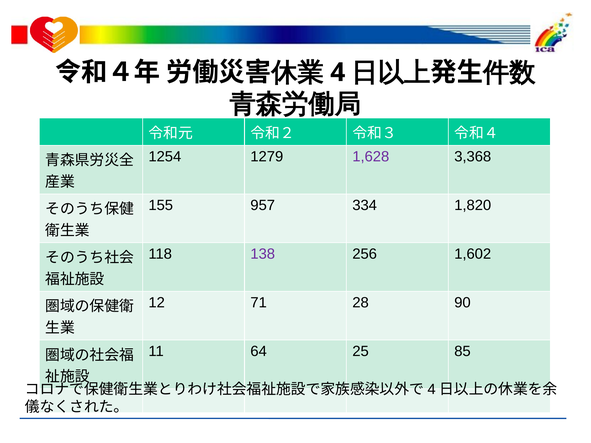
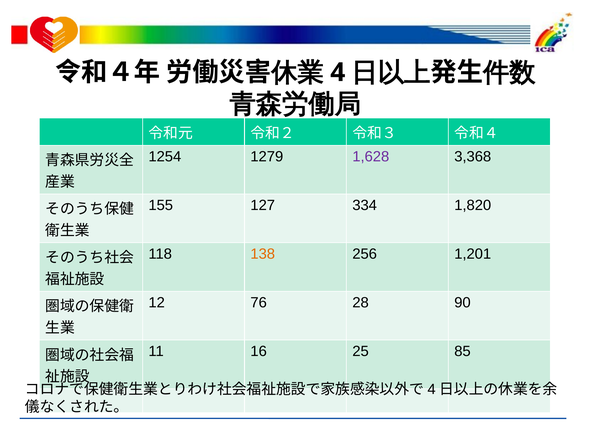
957: 957 -> 127 (263, 205)
138 colour: purple -> orange (263, 254)
1,602: 1,602 -> 1,201 (473, 254)
71: 71 -> 76 (259, 303)
64: 64 -> 16 (259, 352)
